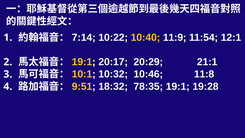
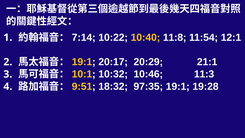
11:9: 11:9 -> 11:8 (175, 37)
11:8: 11:8 -> 11:3 (204, 74)
78:35: 78:35 -> 97:35 (148, 86)
